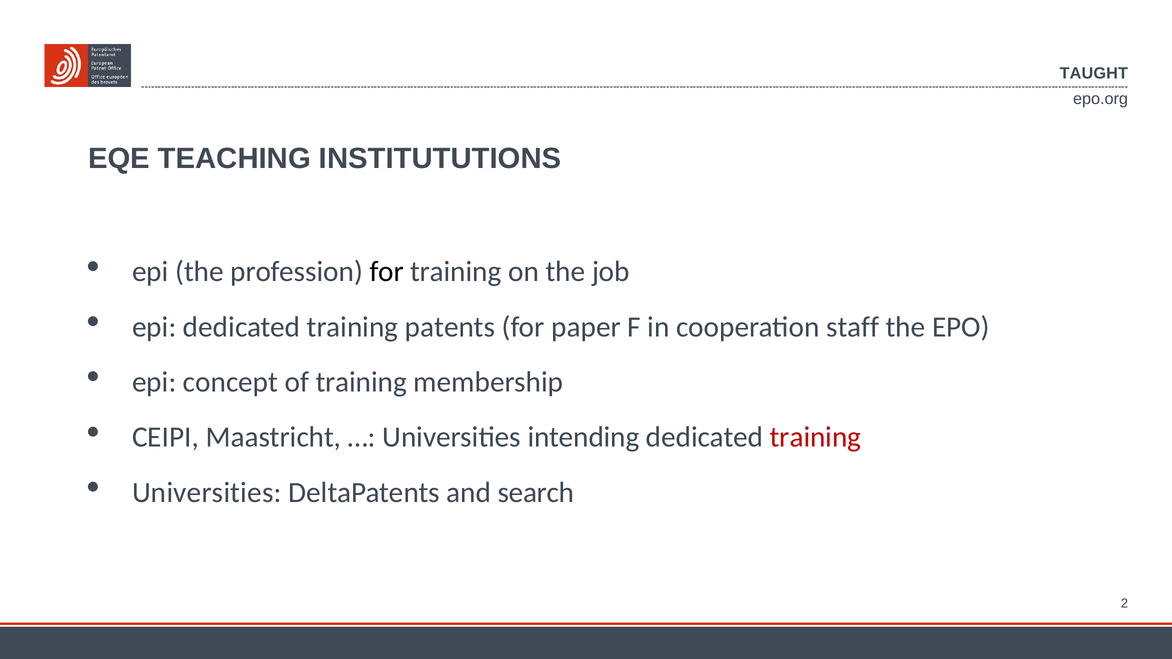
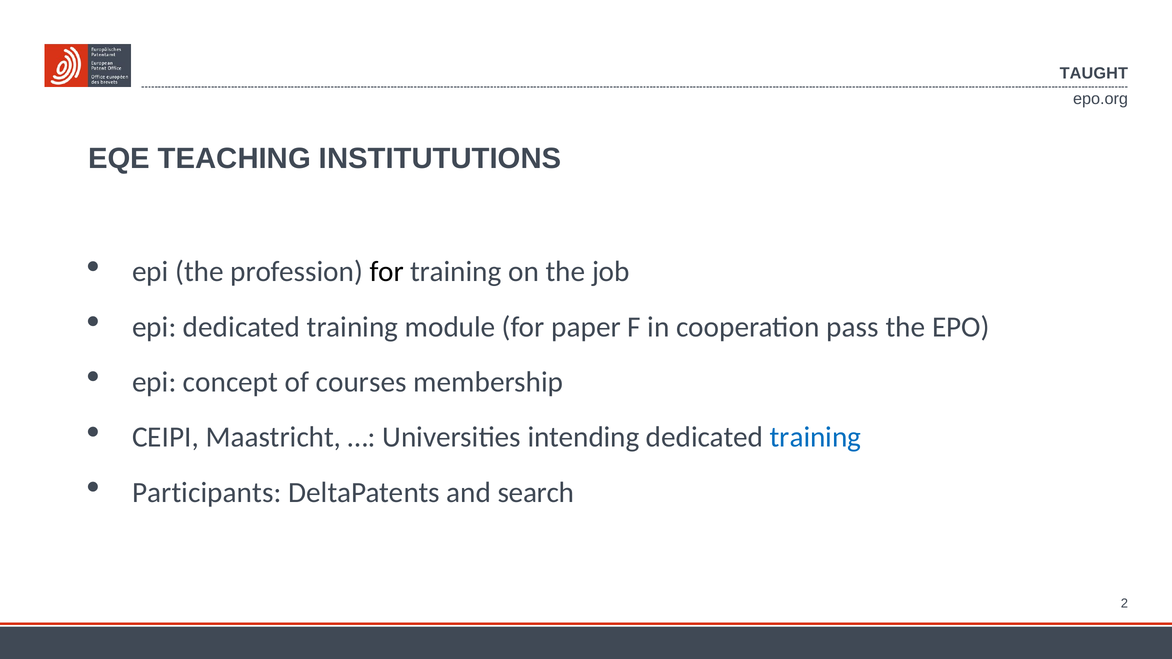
patents: patents -> module (450, 327)
staff: staff -> pass (853, 327)
of training: training -> courses (361, 382)
training colour: red -> blue (815, 437)
Universities: Universities -> Participants (207, 493)
